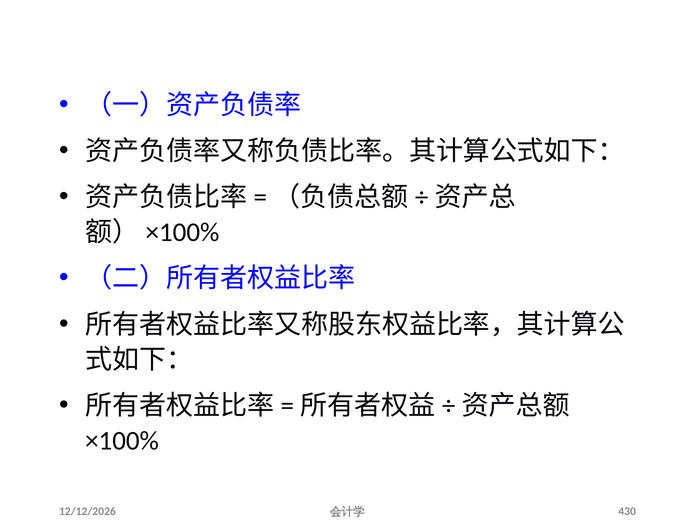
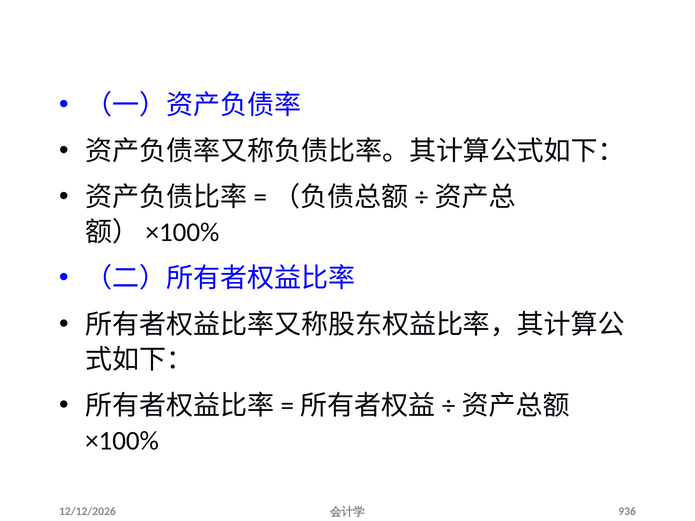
430: 430 -> 936 (627, 512)
